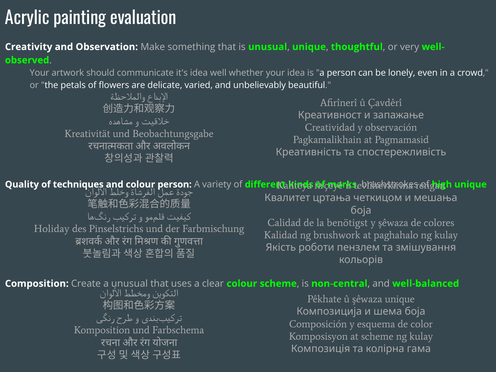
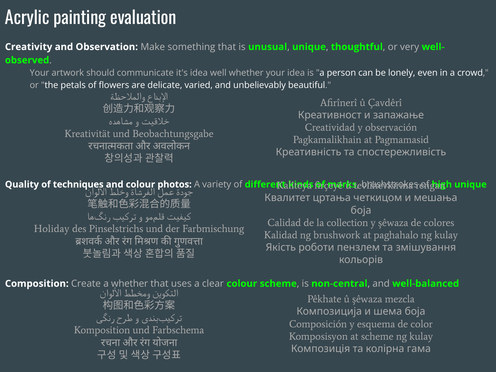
colour person: person -> photos (175, 184)
benötigst: benötigst -> collection (347, 223)
a unusual: unusual -> whether (130, 284)
şêwaza unique: unique -> mezcla (400, 299)
